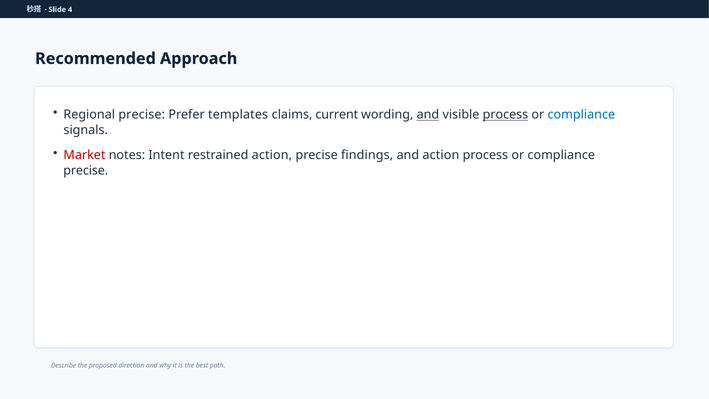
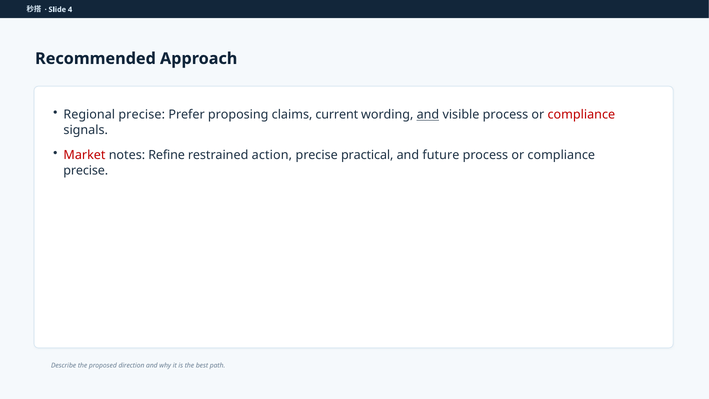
templates: templates -> proposing (238, 115)
process underline: present -> none (505, 115)
compliance colour: blue -> red (581, 115)
Intent: Intent -> Refine (167, 155)
findings: findings -> practical (367, 155)
and action: action -> future (441, 155)
